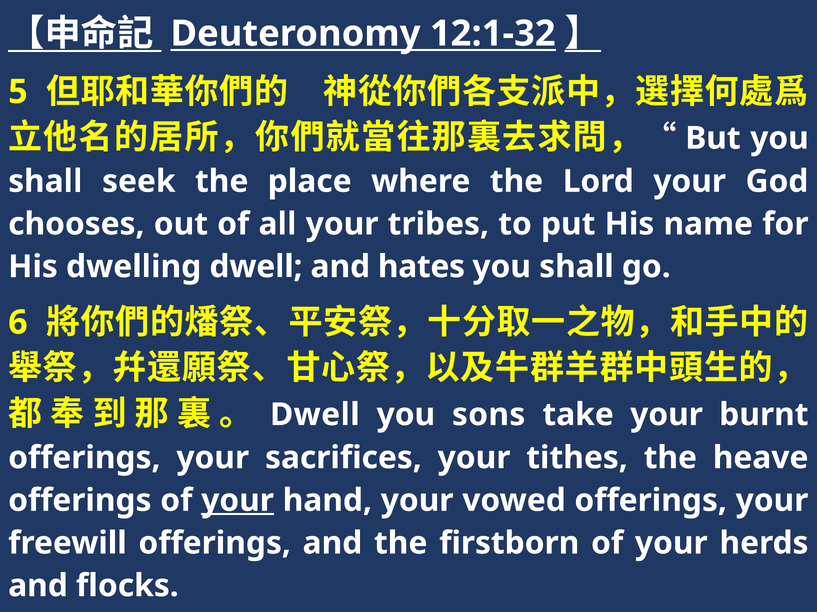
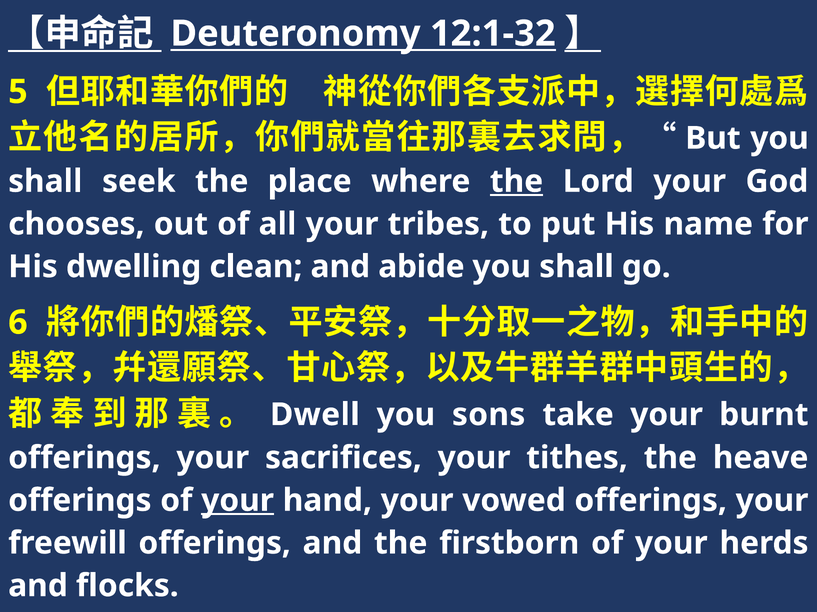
the underline: none -> present (517, 182)
dwelling dwell: dwell -> clean (256, 267)
hates: hates -> abide (421, 267)
